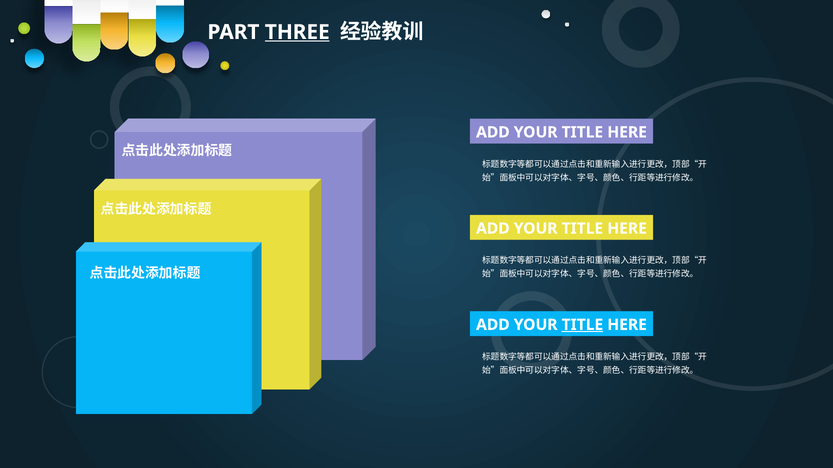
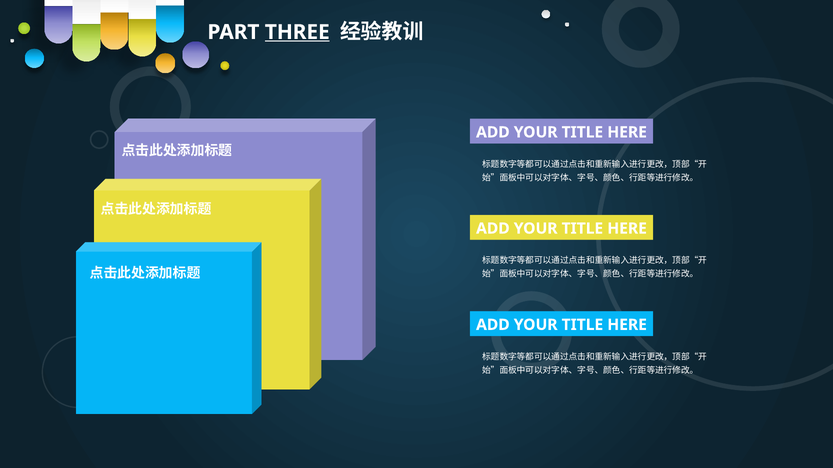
TITLE underline: present -> none (582, 325)
